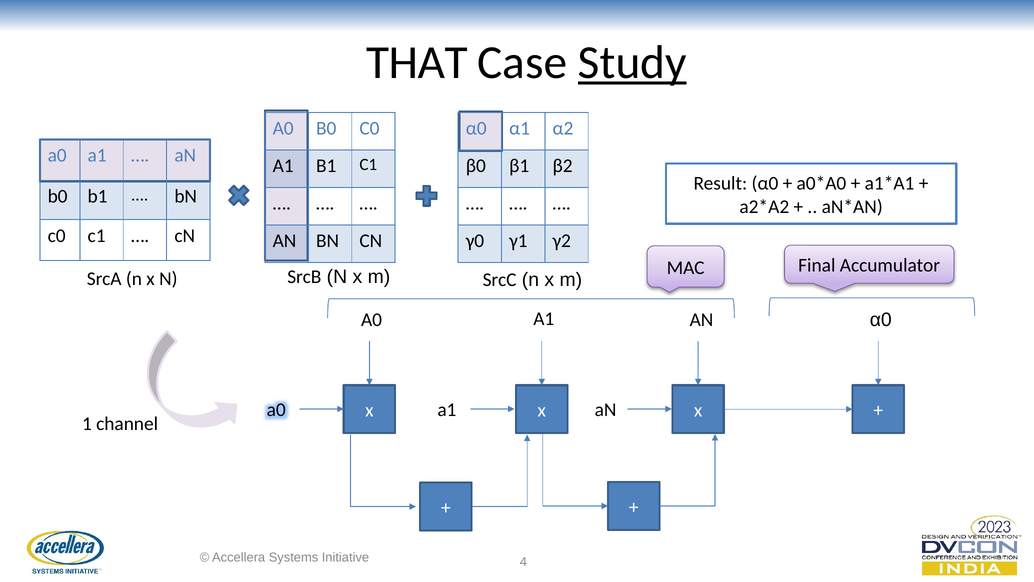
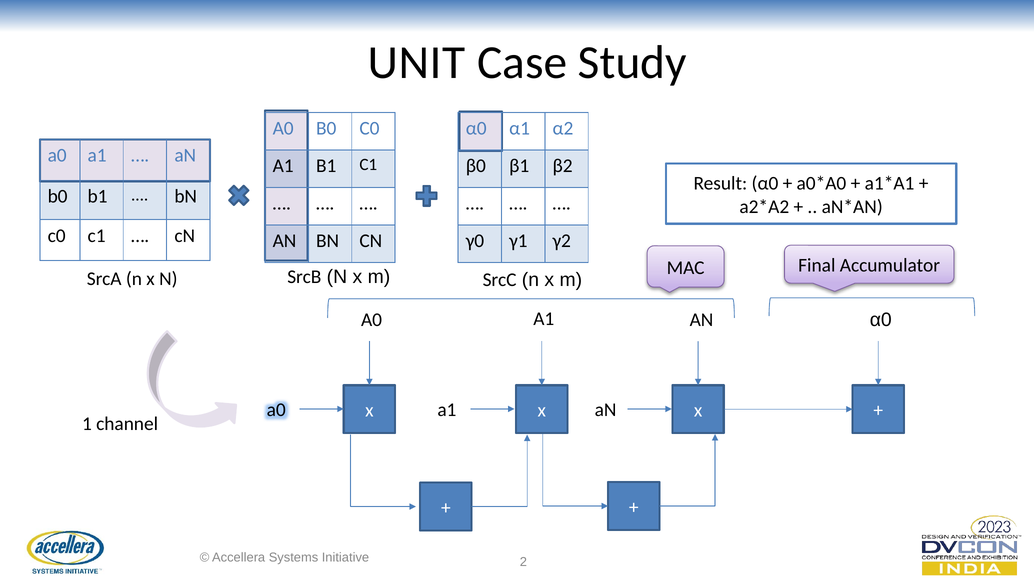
THAT: THAT -> UNIT (417, 63)
Study underline: present -> none (632, 63)
4: 4 -> 2 (523, 561)
